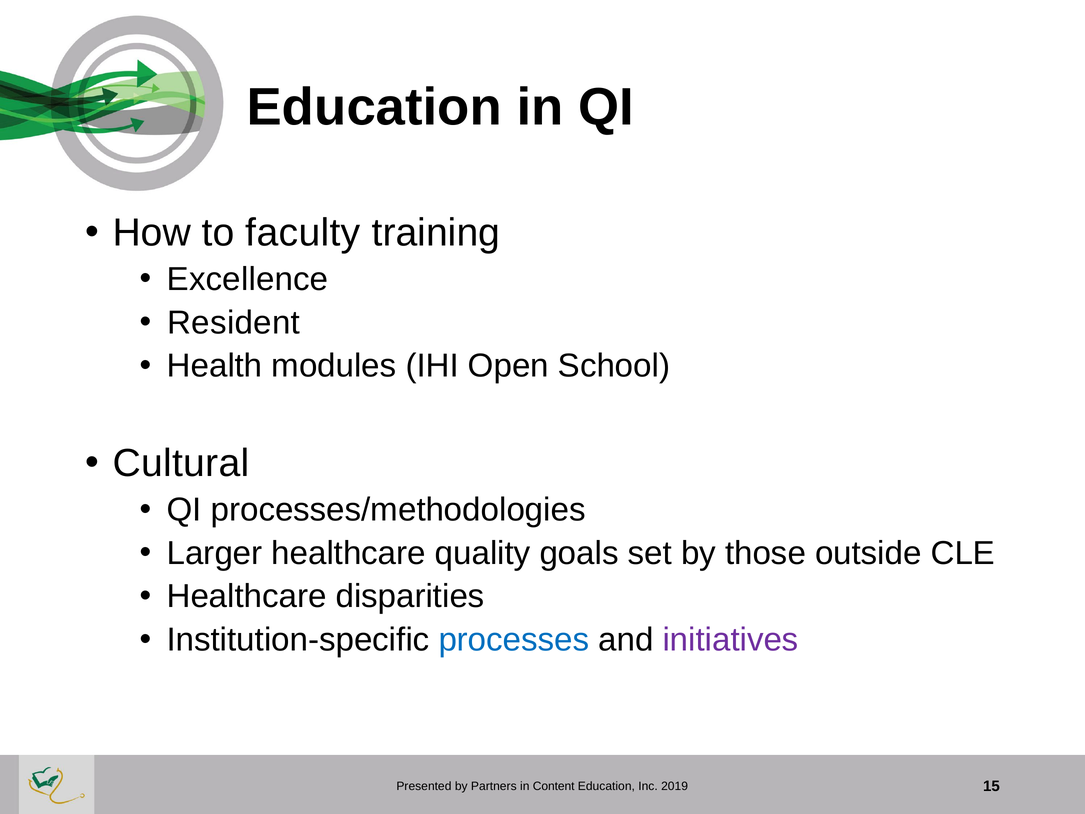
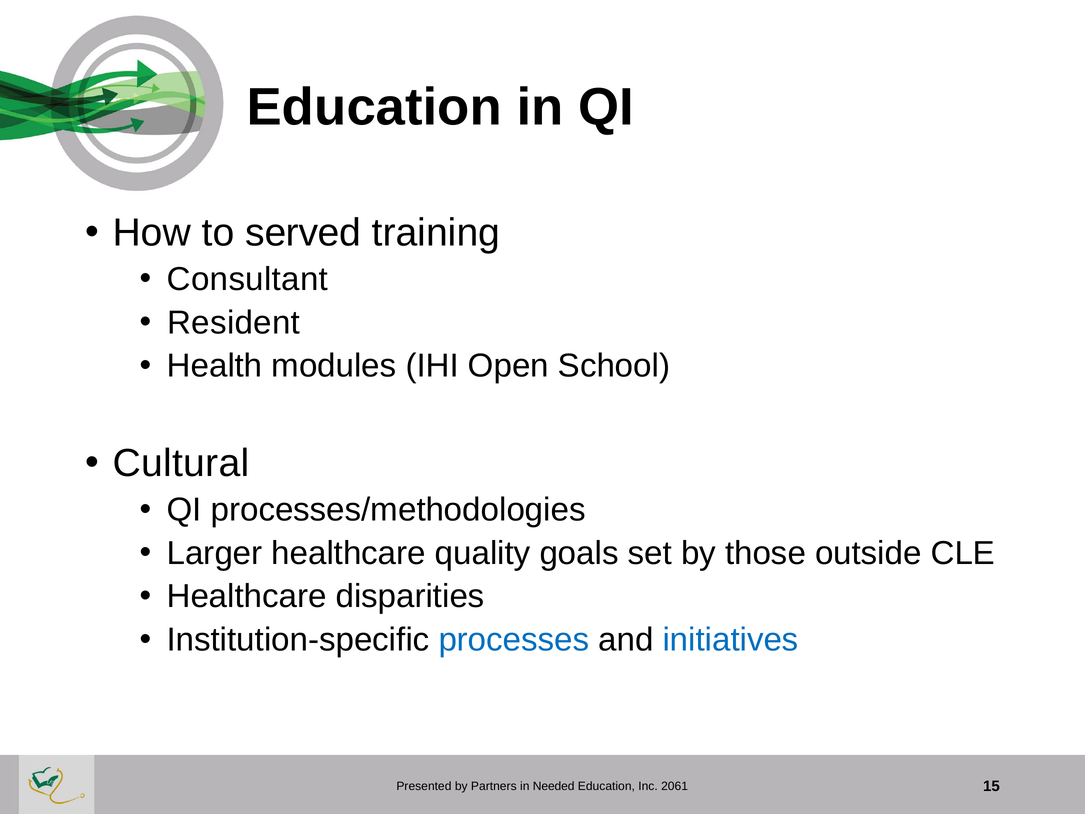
faculty: faculty -> served (303, 233)
Excellence: Excellence -> Consultant (247, 279)
initiatives colour: purple -> blue (731, 640)
Content: Content -> Needed (554, 786)
2019: 2019 -> 2061 (675, 786)
